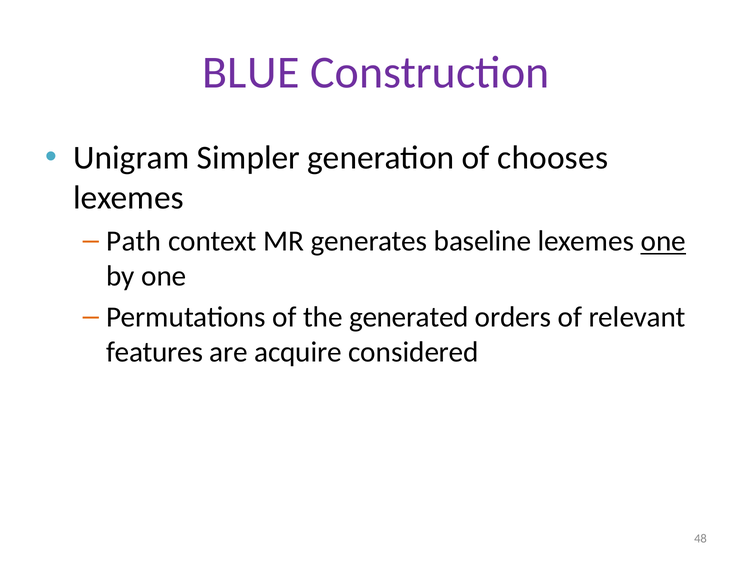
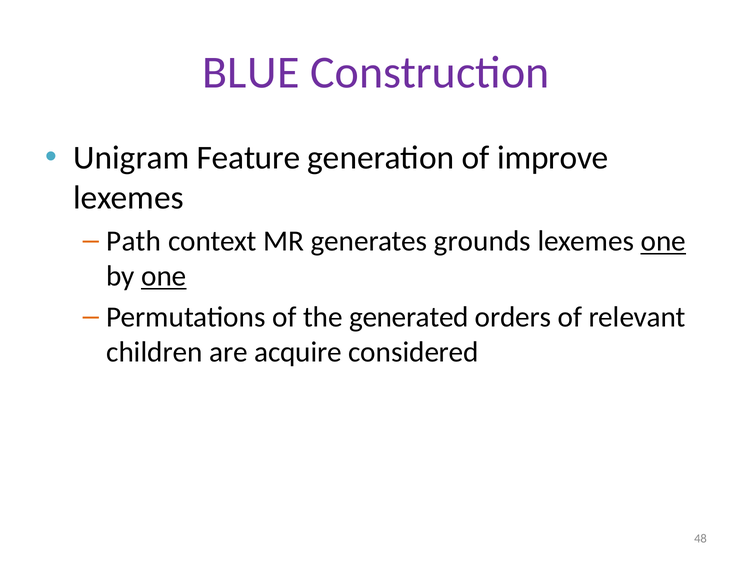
Simpler: Simpler -> Feature (249, 158)
chooses: chooses -> improve (553, 158)
baseline: baseline -> grounds (482, 241)
one underline: none -> present (164, 276)
features: features -> children (154, 352)
